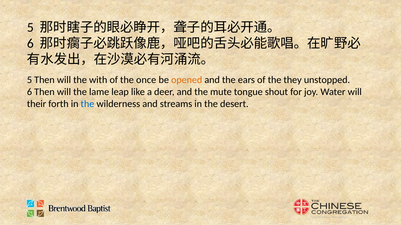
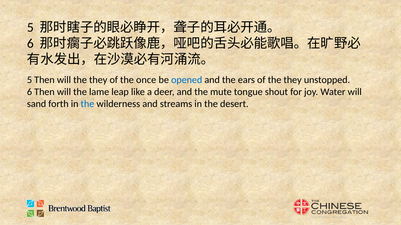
will the with: with -> they (98, 80)
opened colour: orange -> blue (187, 80)
their: their -> sand (37, 104)
